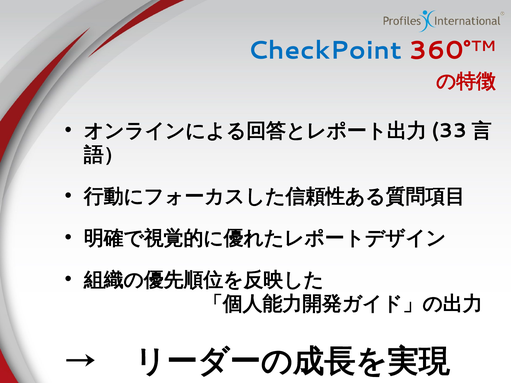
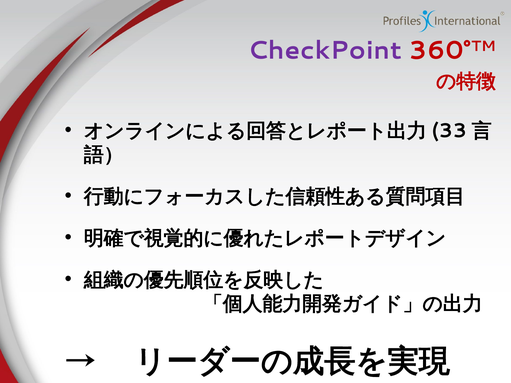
CheckPoint colour: blue -> purple (325, 50)
